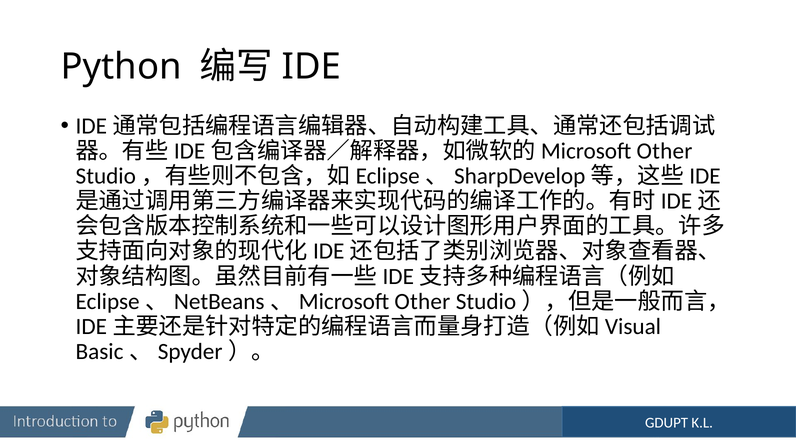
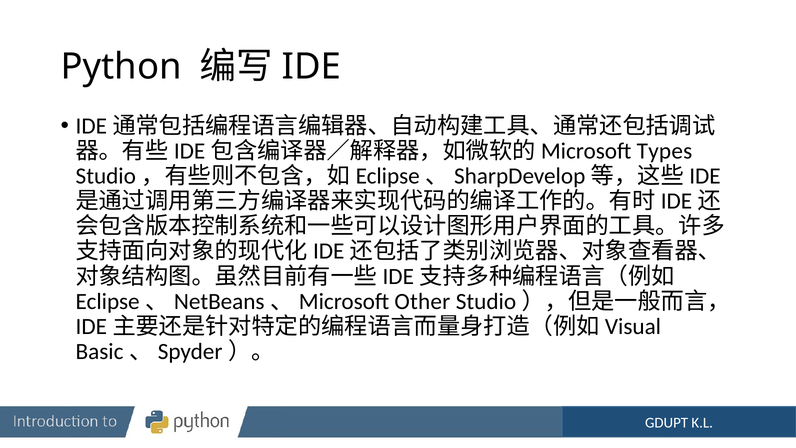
Other: Other -> Types (664, 151)
